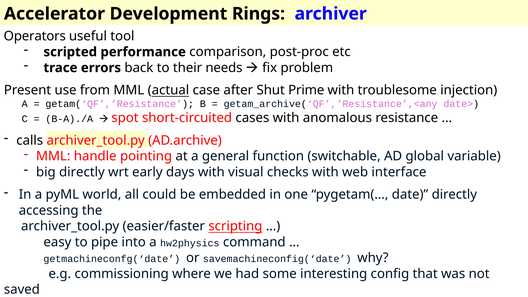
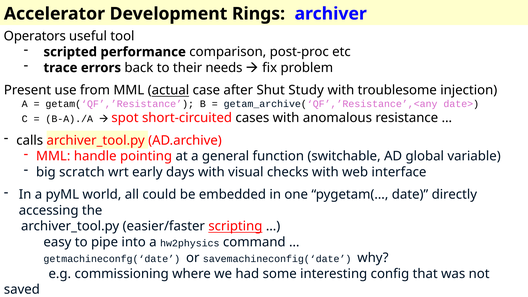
Prime: Prime -> Study (306, 90)
big directly: directly -> scratch (82, 172)
